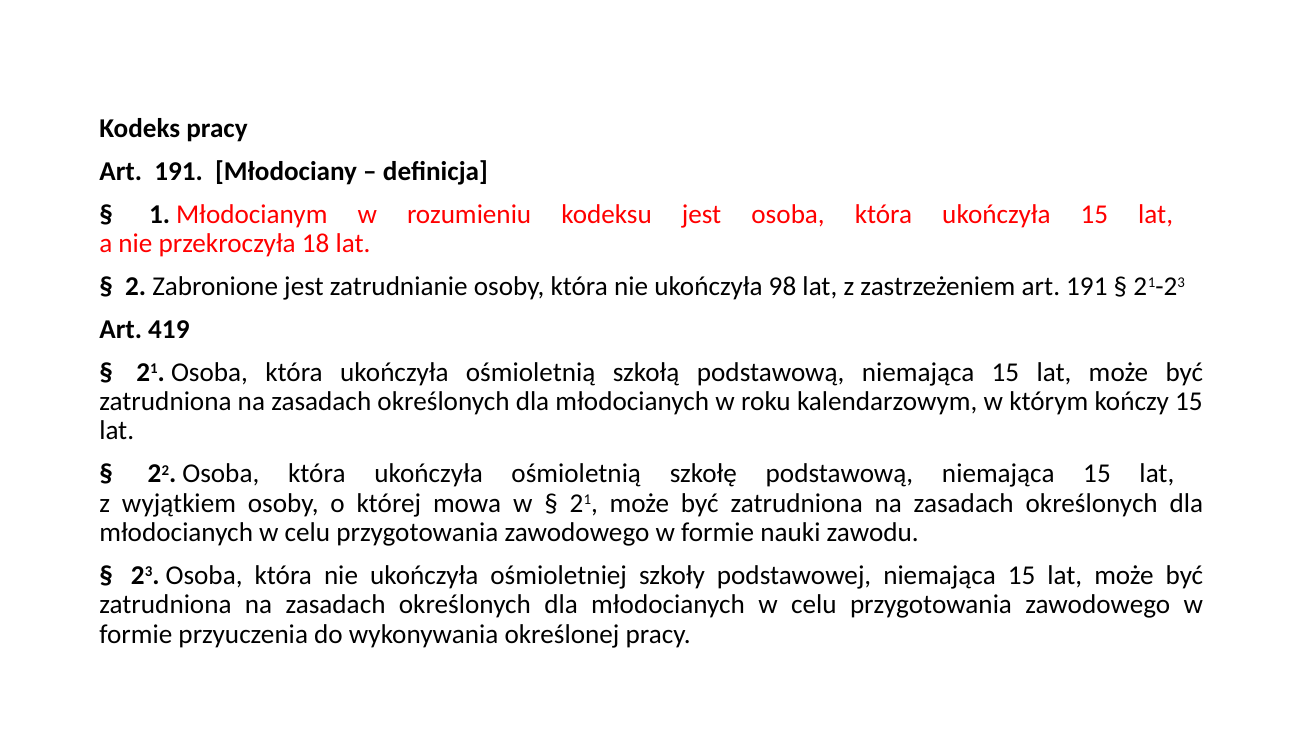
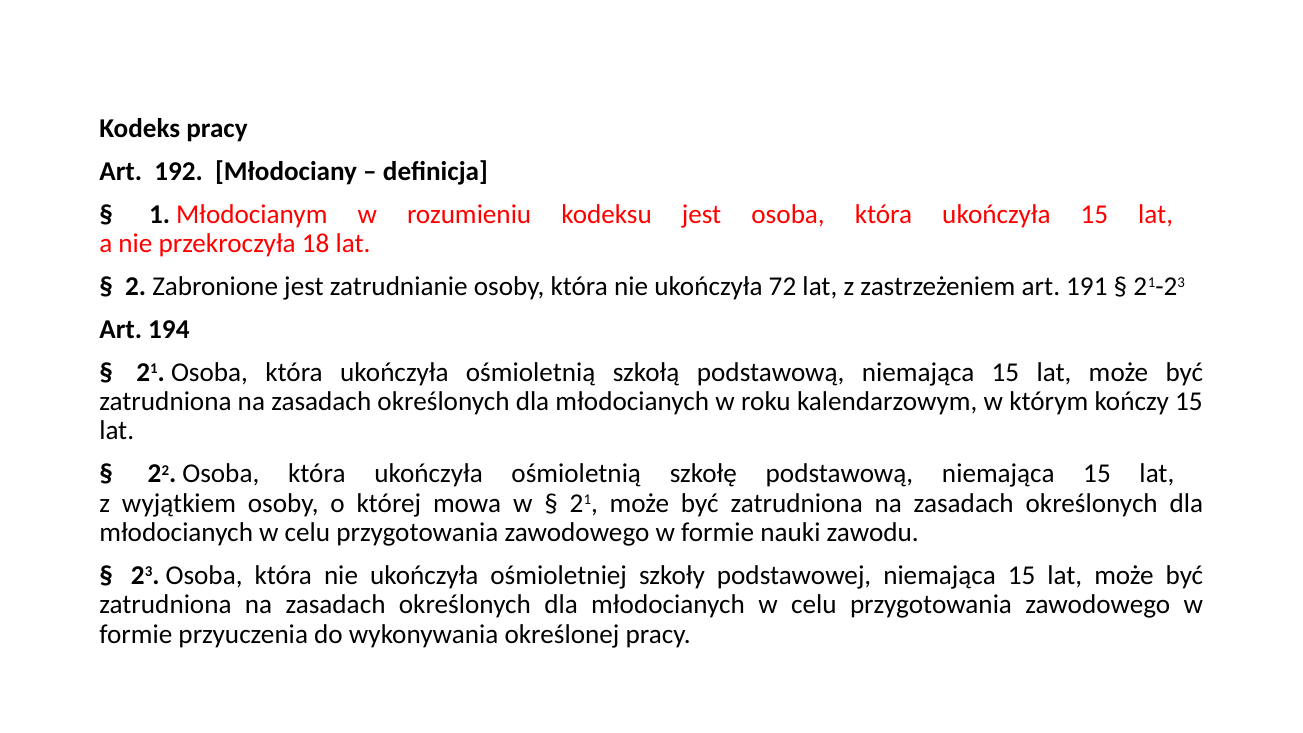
191: 191 -> 192 (179, 171)
98: 98 -> 72 (783, 287)
419: 419 -> 194 (169, 329)
